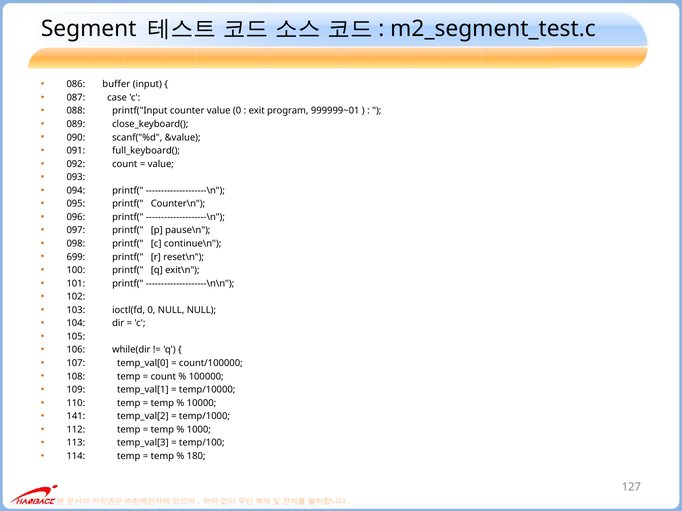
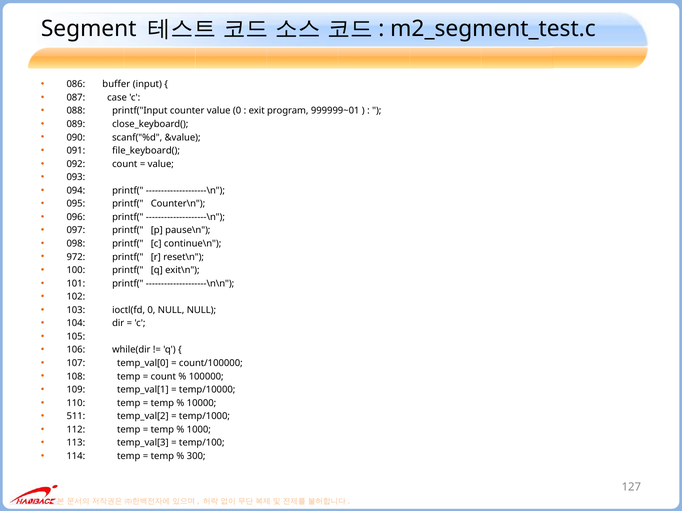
full_keyboard(: full_keyboard( -> file_keyboard( (146, 151)
699: 699 -> 972 (76, 257)
141: 141 -> 511 (76, 417)
180: 180 -> 300 (196, 456)
